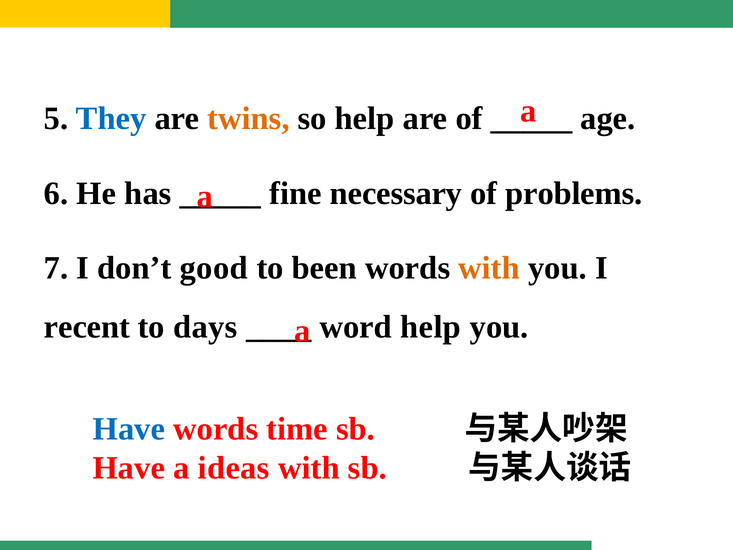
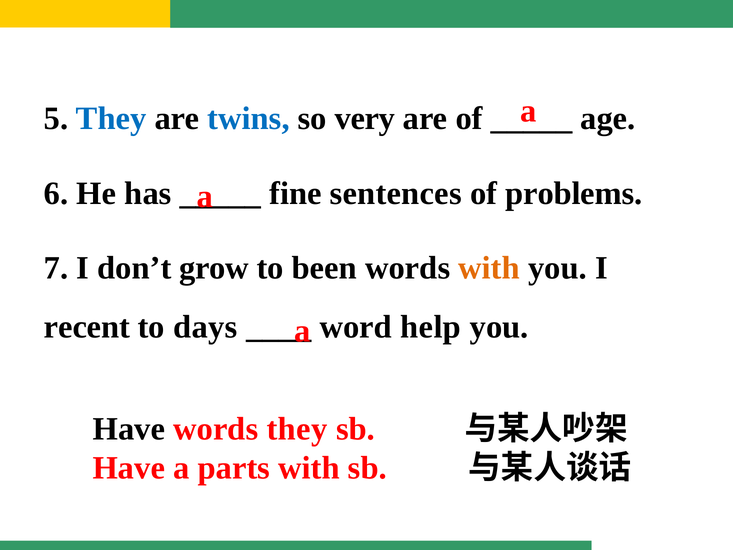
twins colour: orange -> blue (248, 118)
so help: help -> very (365, 118)
necessary: necessary -> sentences (396, 193)
good: good -> grow (214, 268)
Have colour: blue -> black (129, 429)
words time: time -> they (297, 429)
ideas: ideas -> parts (234, 468)
